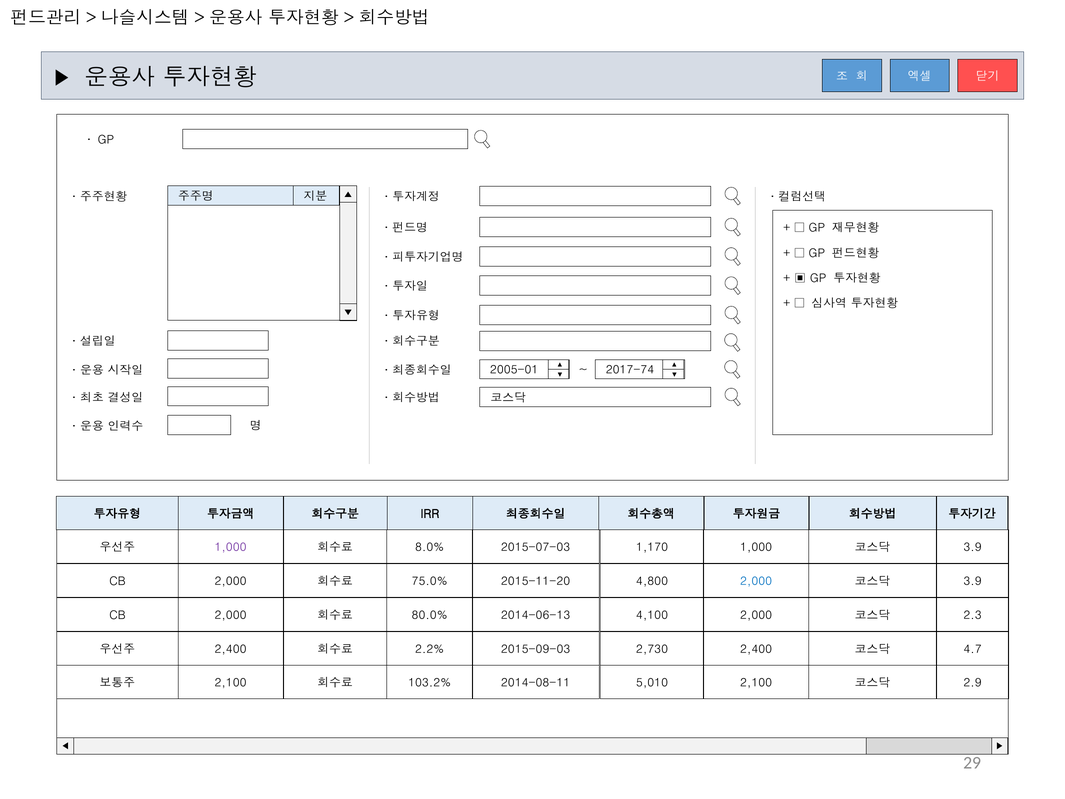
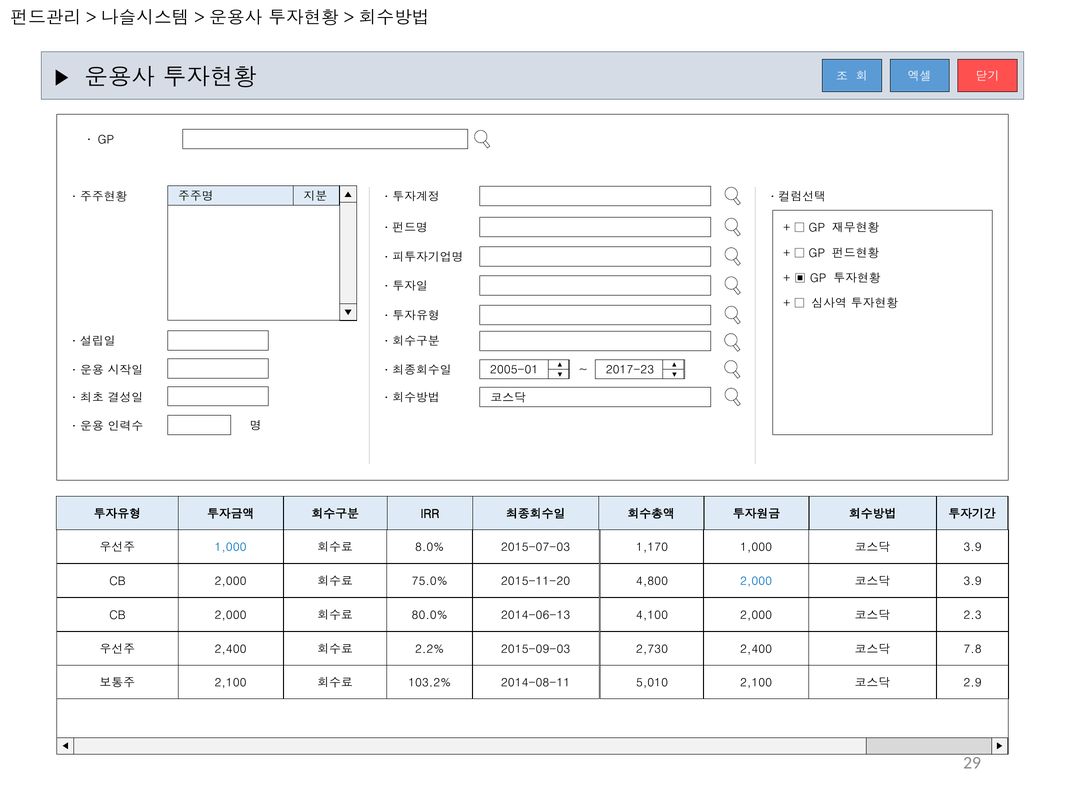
2017-74: 2017-74 -> 2017-23 (630, 370)
1,000 colour: purple -> blue (231, 547)
4.7: 4.7 -> 7.8 (973, 649)
